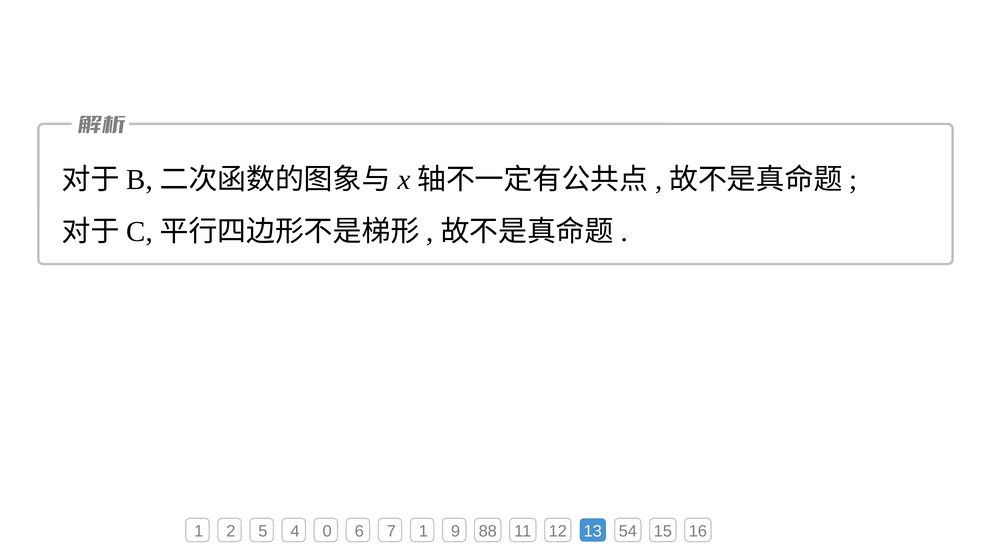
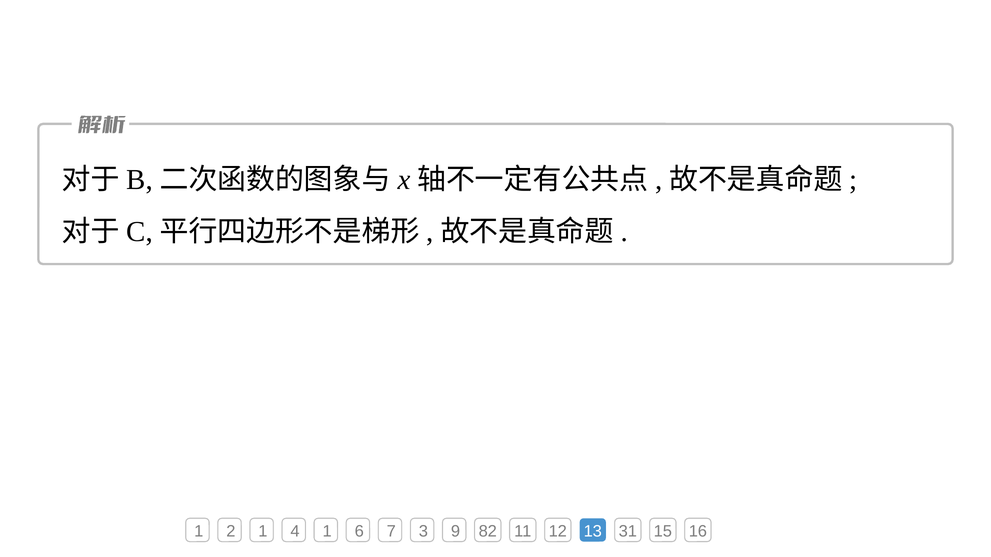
2 5: 5 -> 1 (263, 532)
4 0: 0 -> 1 (327, 532)
7 1: 1 -> 3 (423, 532)
88: 88 -> 82 (488, 532)
54: 54 -> 31 (628, 532)
